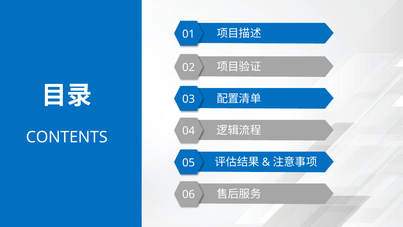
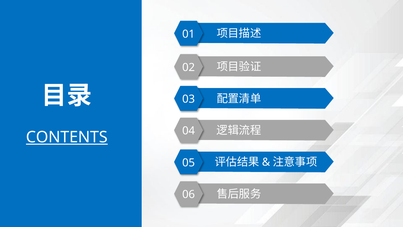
CONTENTS underline: none -> present (67, 137)
